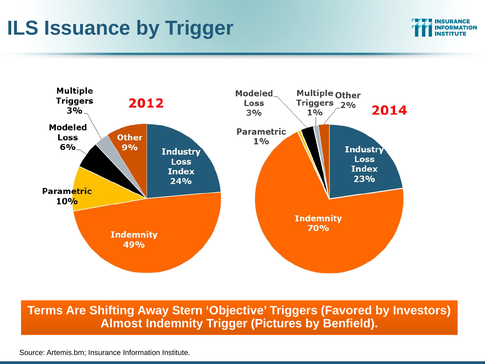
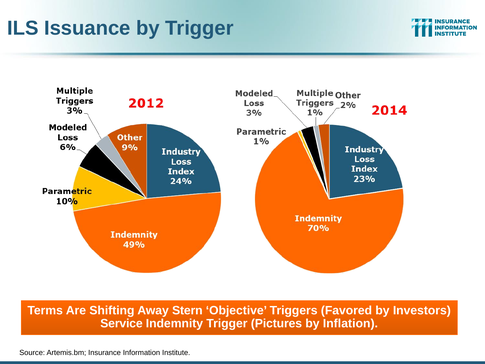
Almost: Almost -> Service (121, 323)
Benfield: Benfield -> Inflation (350, 323)
